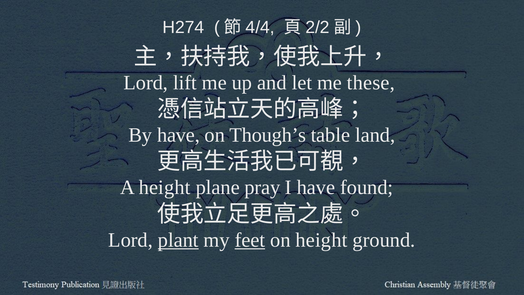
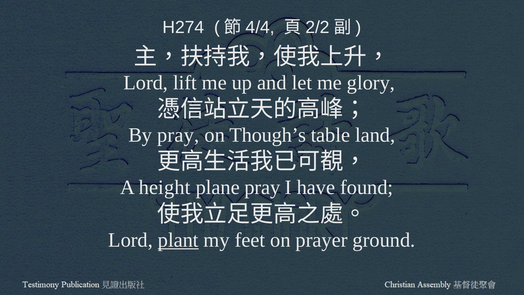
these: these -> glory (371, 83)
By have: have -> pray (178, 135)
feet underline: present -> none (250, 240)
on height: height -> prayer (322, 240)
